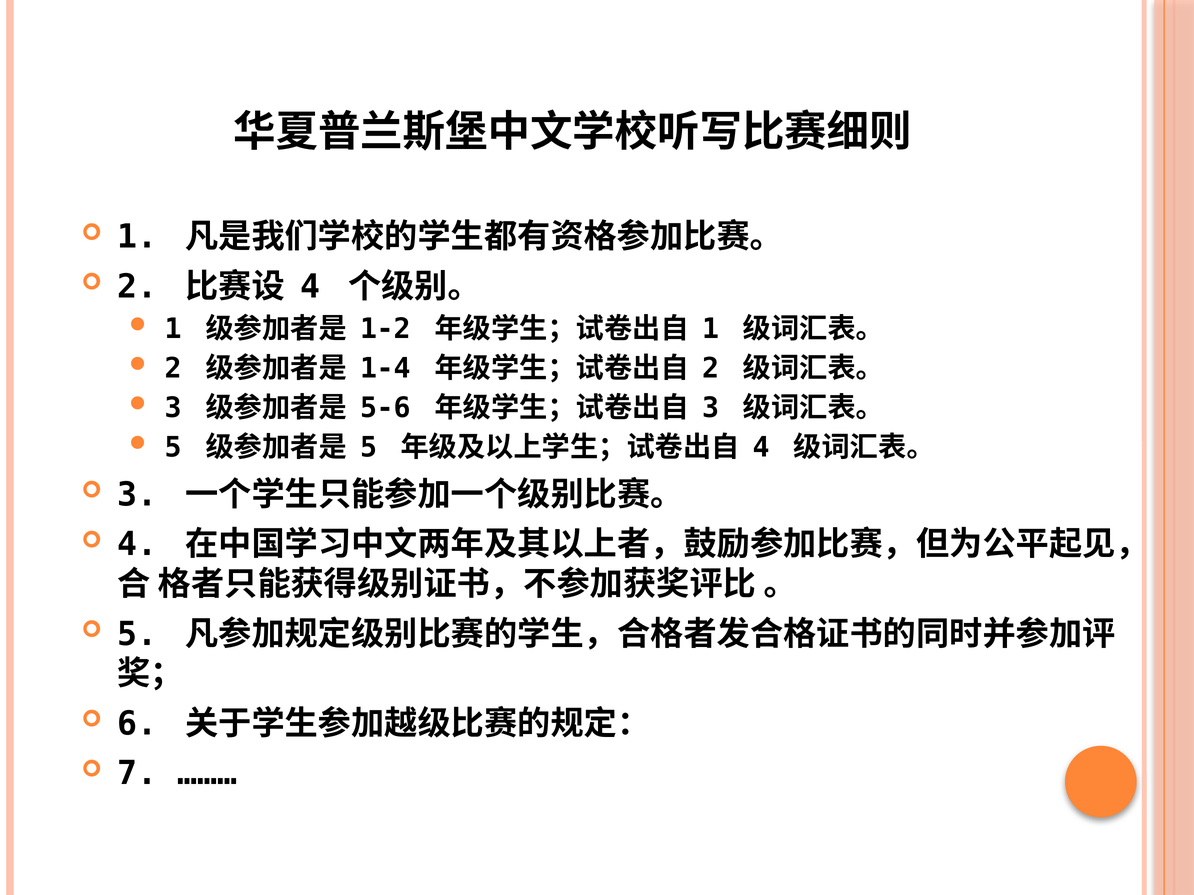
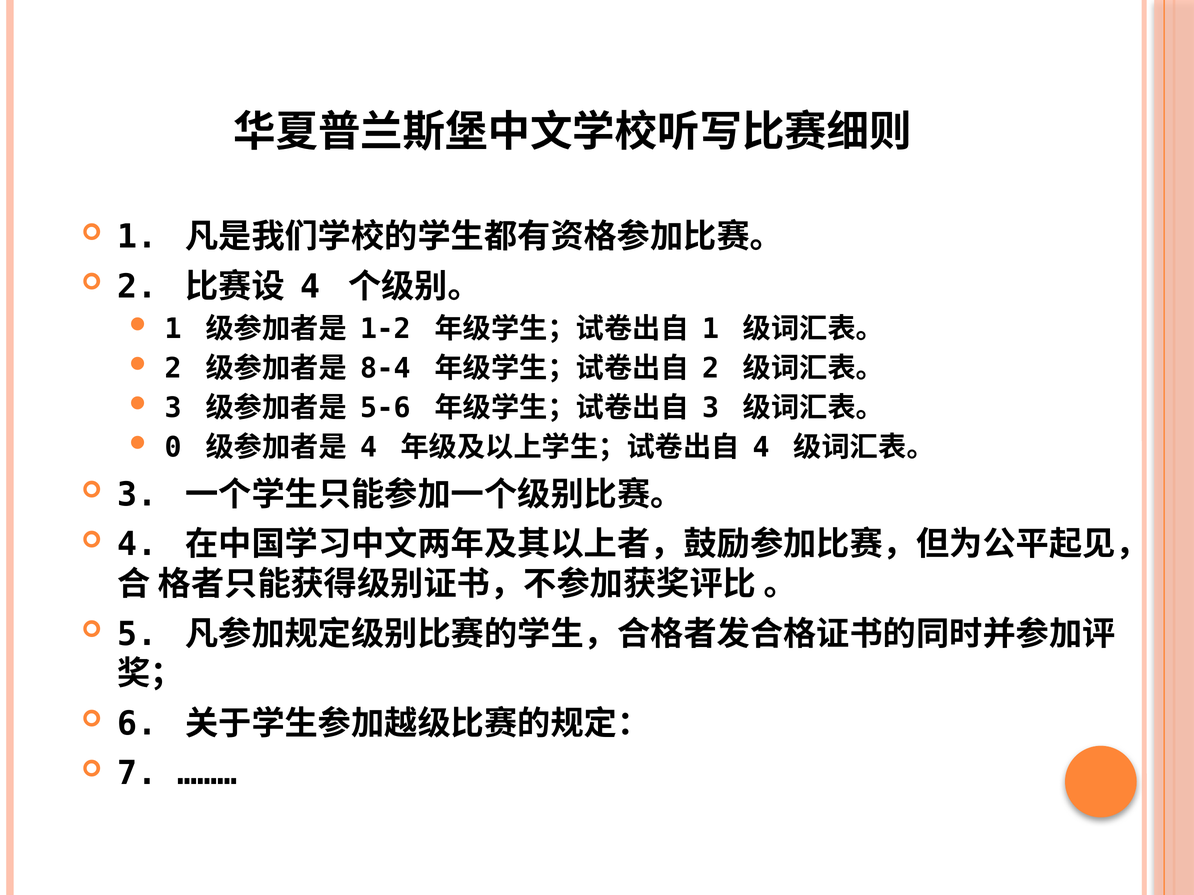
1-4: 1-4 -> 8-4 (385, 369)
5: 5 -> 0 (173, 448)
5: 5 -> 4 (369, 448)
